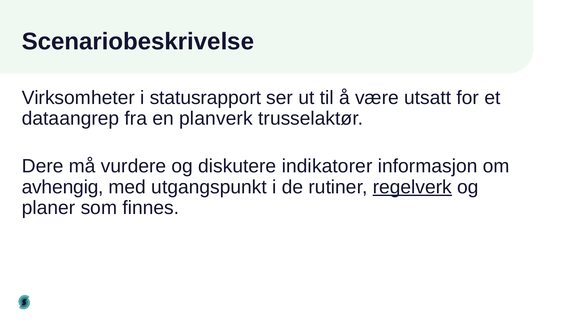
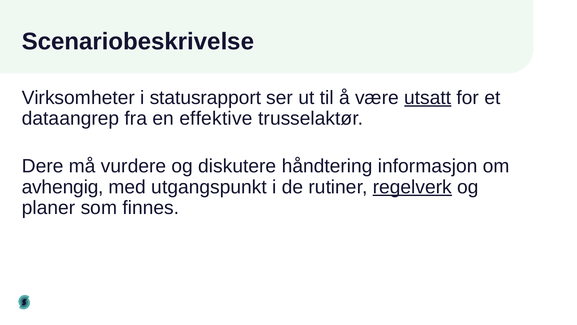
utsatt underline: none -> present (428, 98)
planverk: planverk -> effektive (216, 118)
indikatorer: indikatorer -> håndtering (327, 166)
